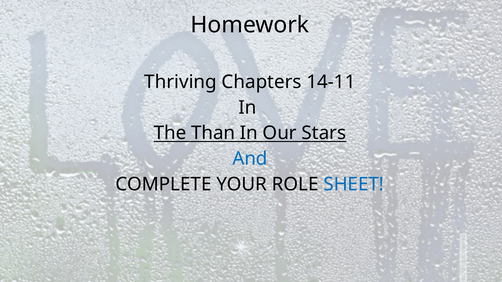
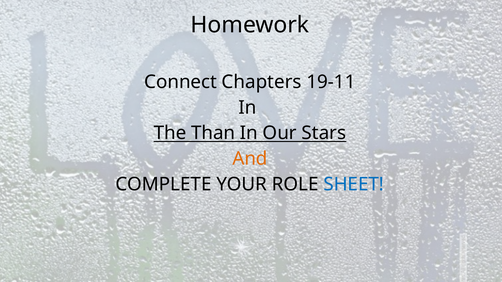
Thriving: Thriving -> Connect (181, 82)
14-11: 14-11 -> 19-11 (331, 82)
And colour: blue -> orange (250, 159)
